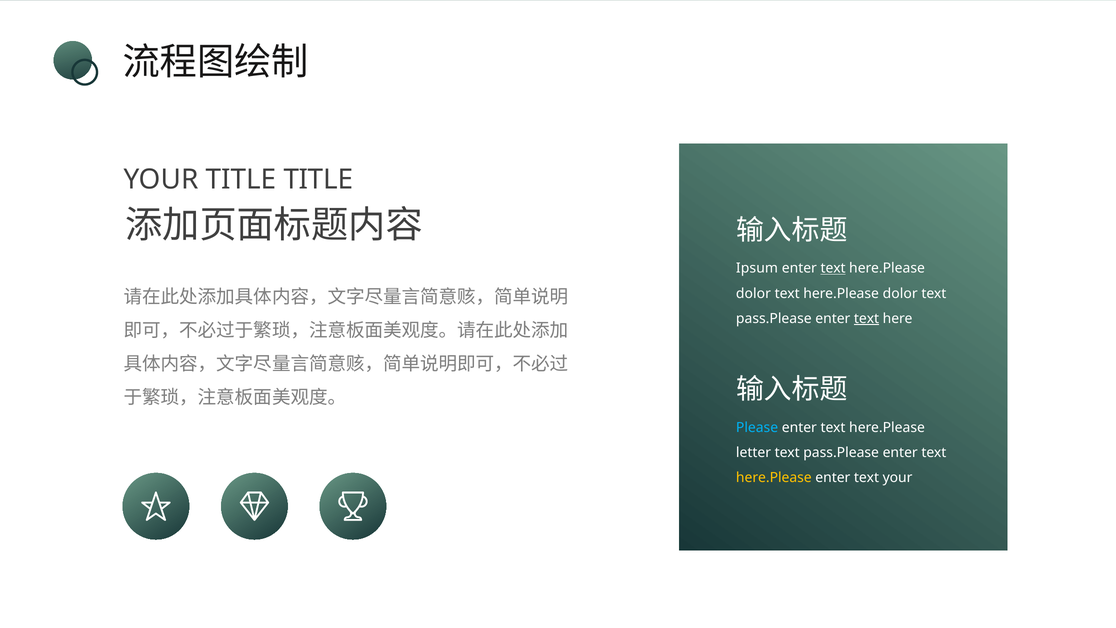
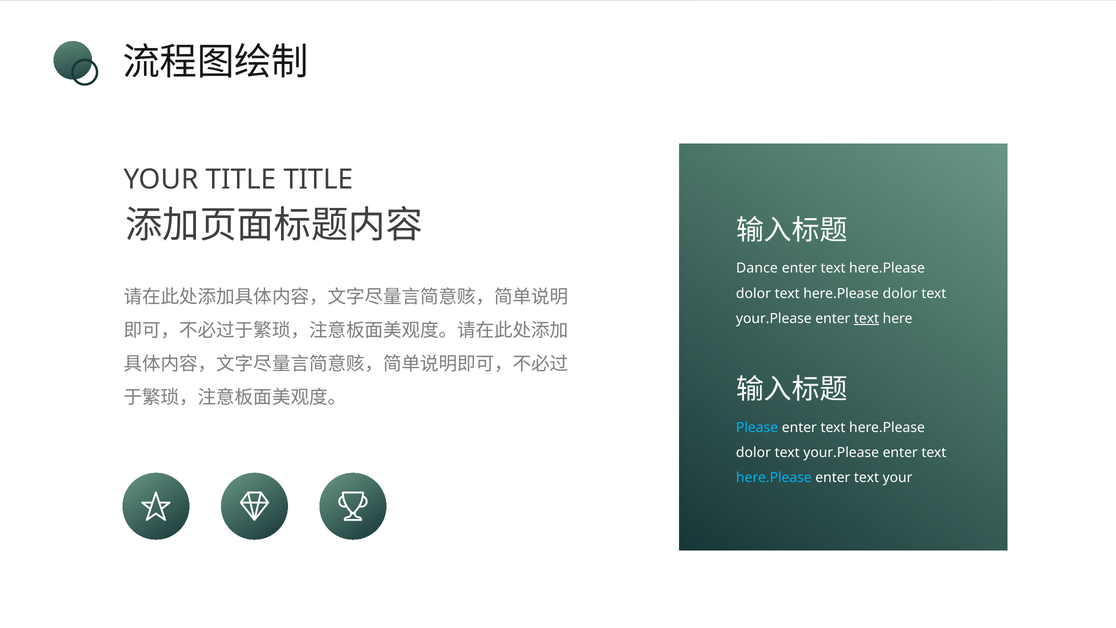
Ipsum: Ipsum -> Dance (757, 268)
text underline: present -> none (833, 268)
pass.Please: pass.Please -> your.Please (774, 318)
letter: letter -> dolor (753, 452)
pass.Please: pass.Please -> your.Please (841, 452)
here.Please colour: yellow -> light blue (774, 477)
